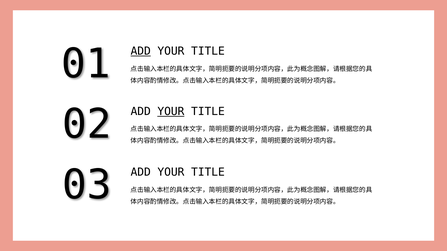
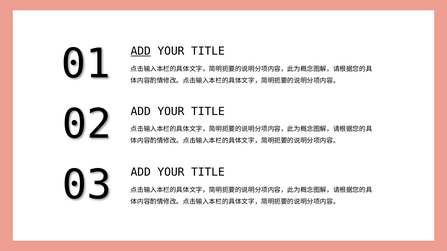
YOUR underline: present -> none (171, 112)
